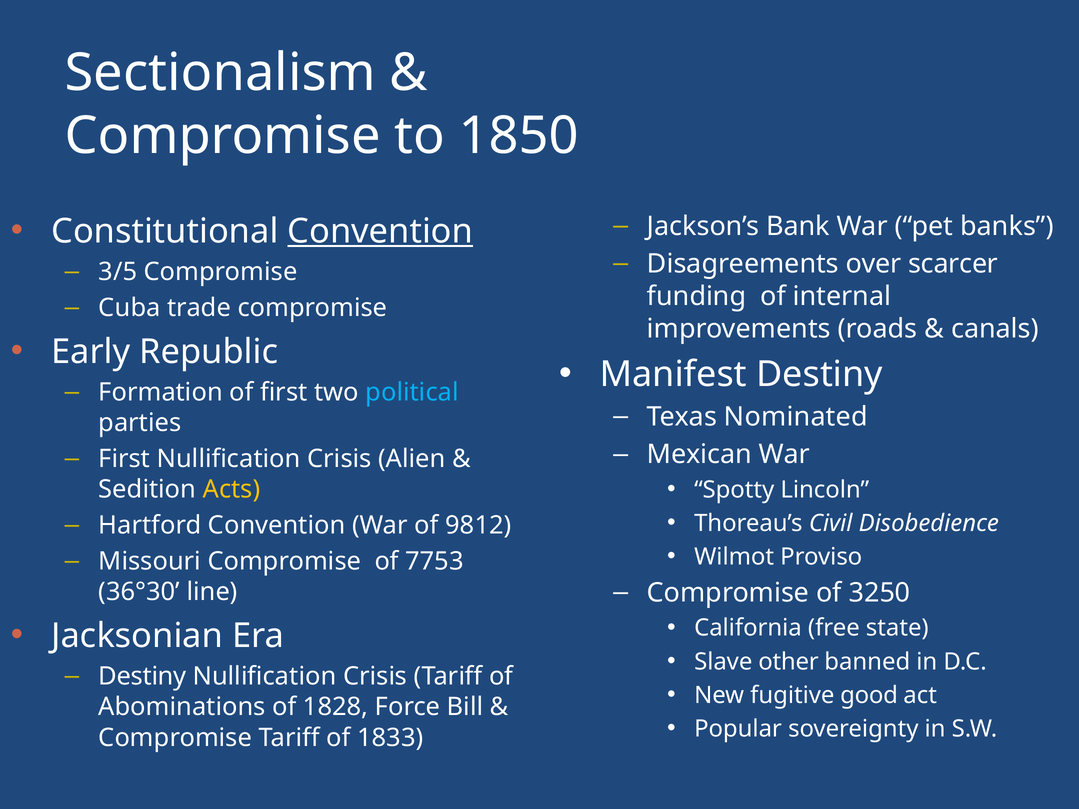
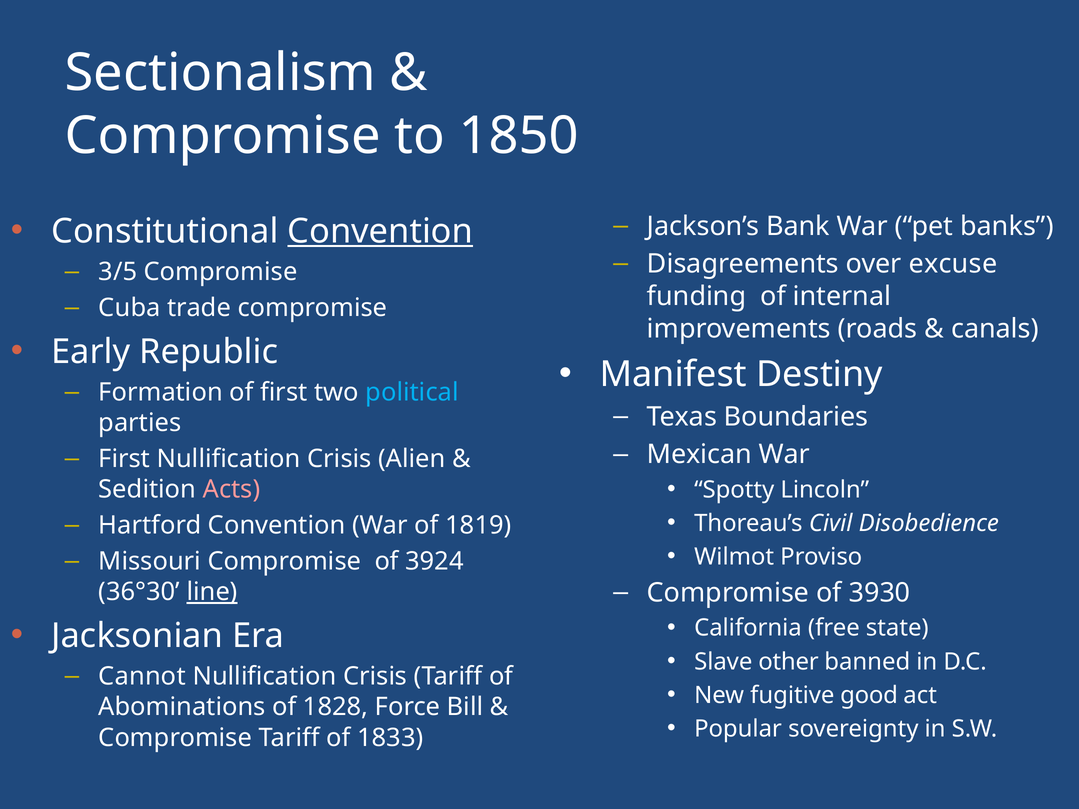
scarcer: scarcer -> excuse (953, 264)
Nominated: Nominated -> Boundaries (796, 417)
Acts colour: yellow -> pink (232, 490)
9812: 9812 -> 1819 (478, 526)
7753: 7753 -> 3924 (434, 562)
3250: 3250 -> 3930 (880, 593)
line underline: none -> present (212, 592)
Destiny: Destiny -> Cannot (142, 677)
